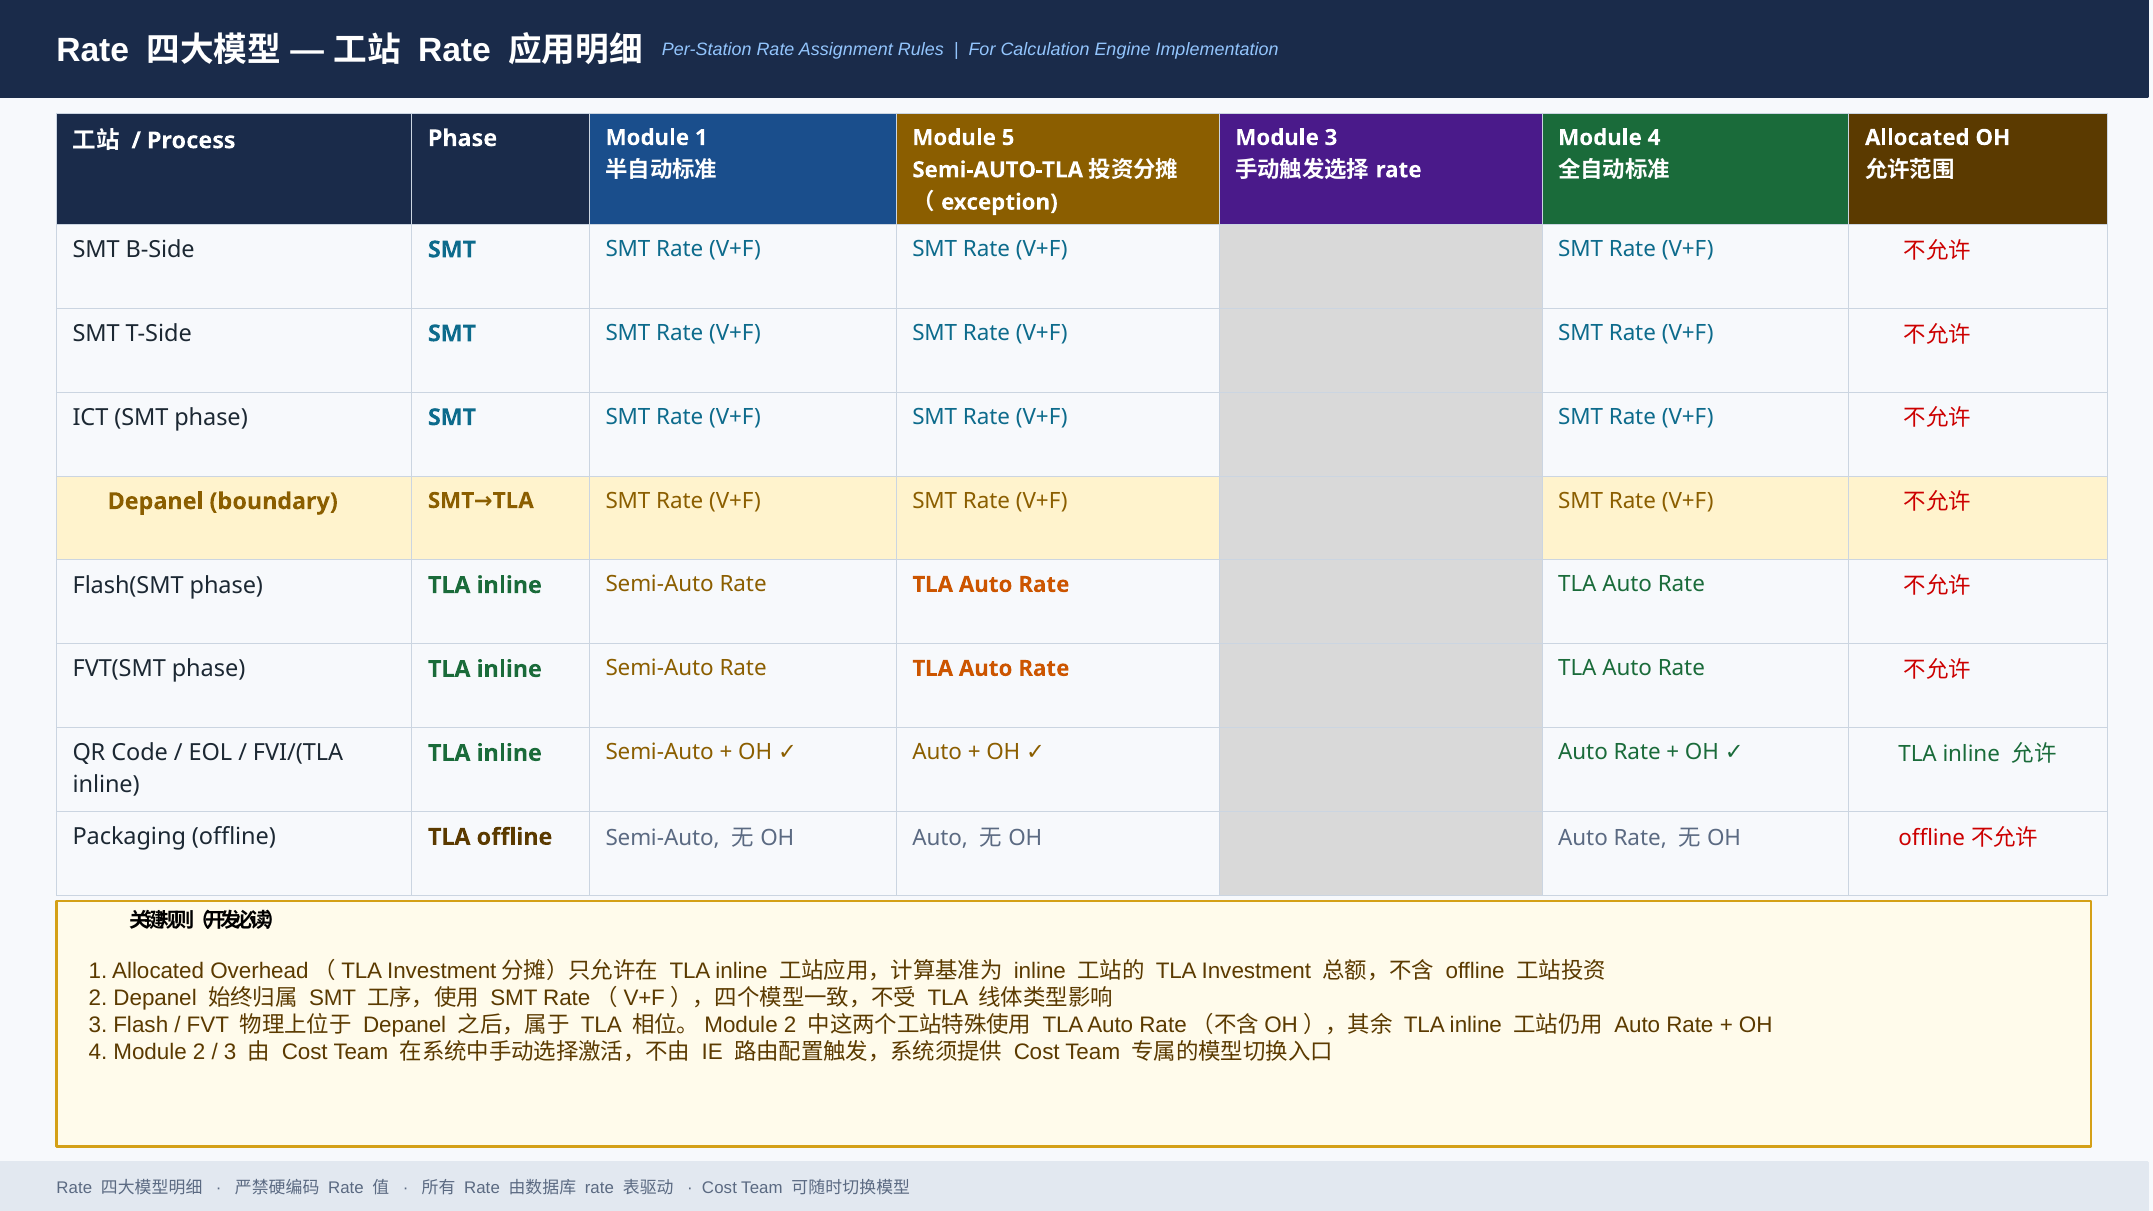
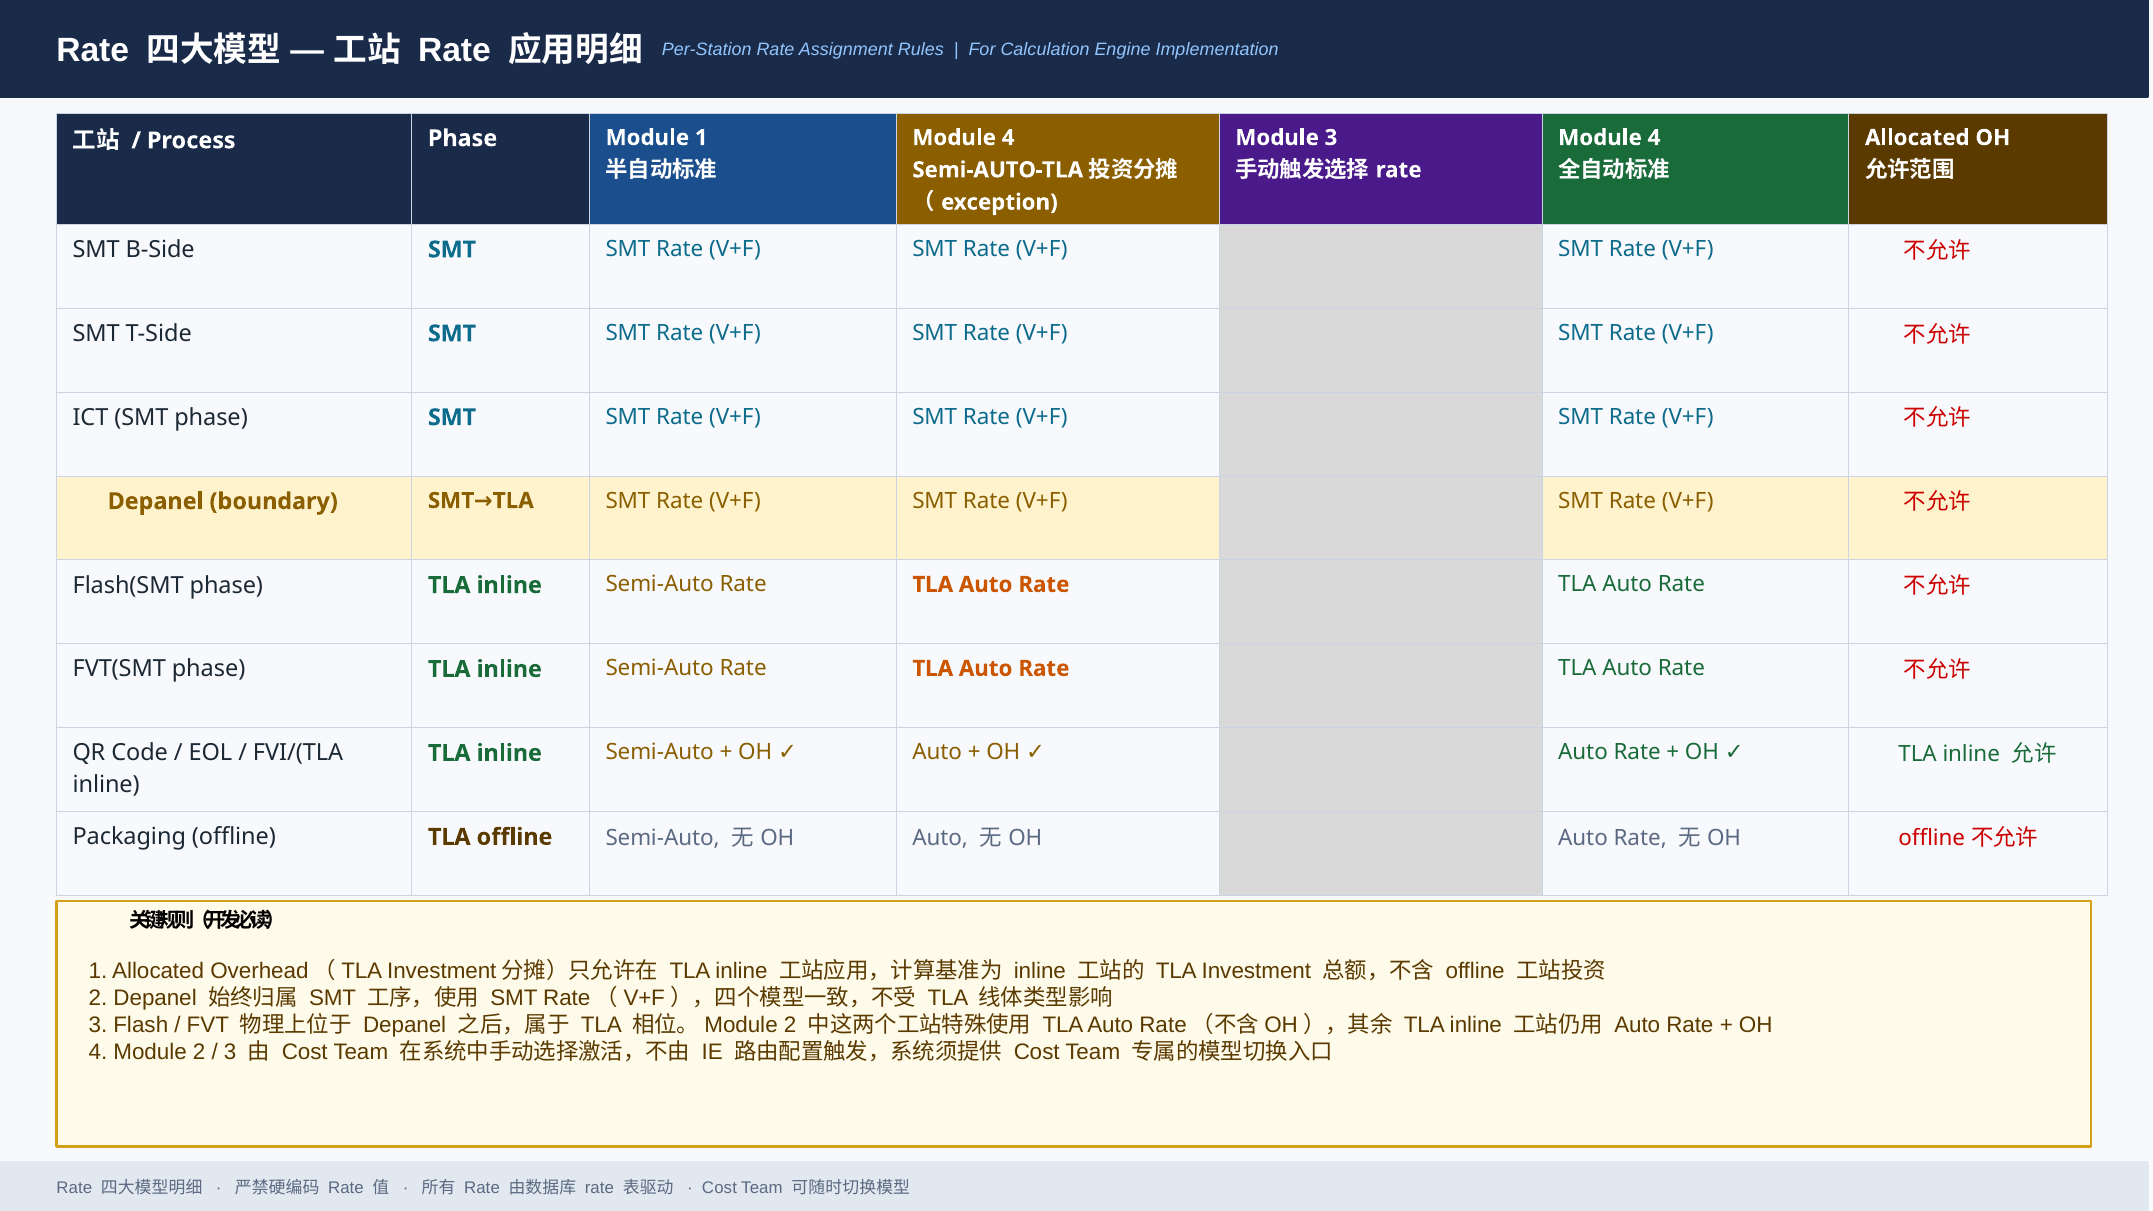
5: 5 -> 4 (1008, 138)
